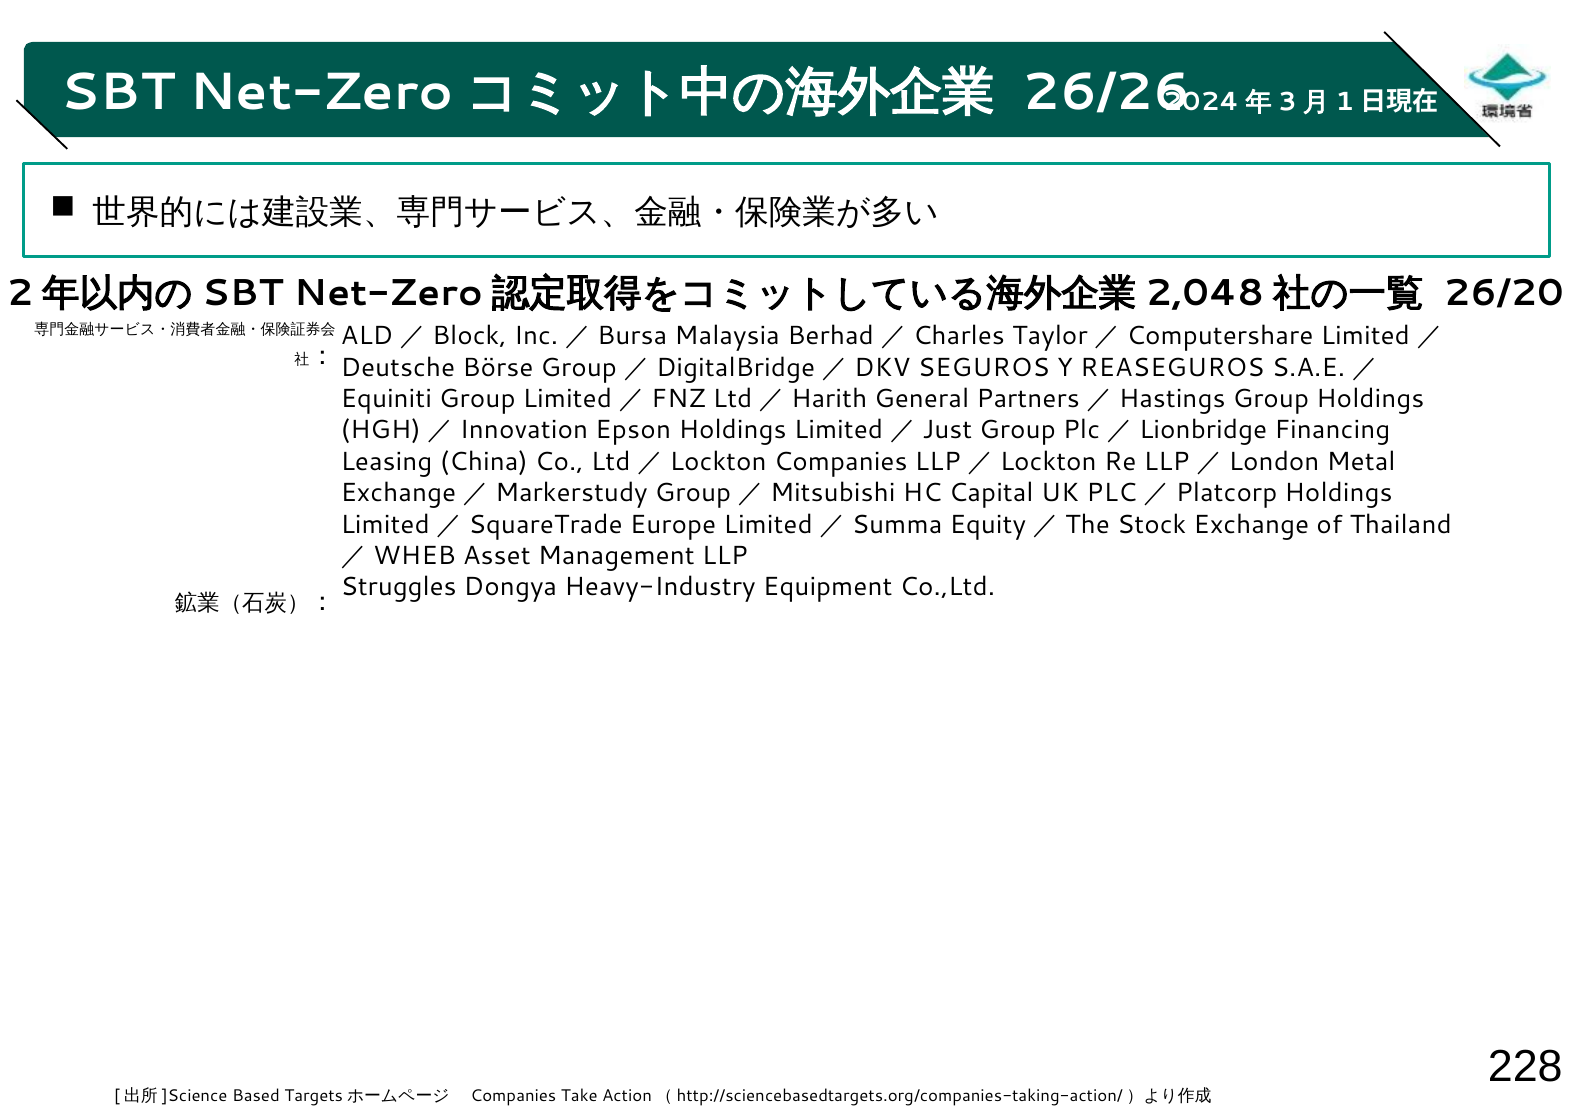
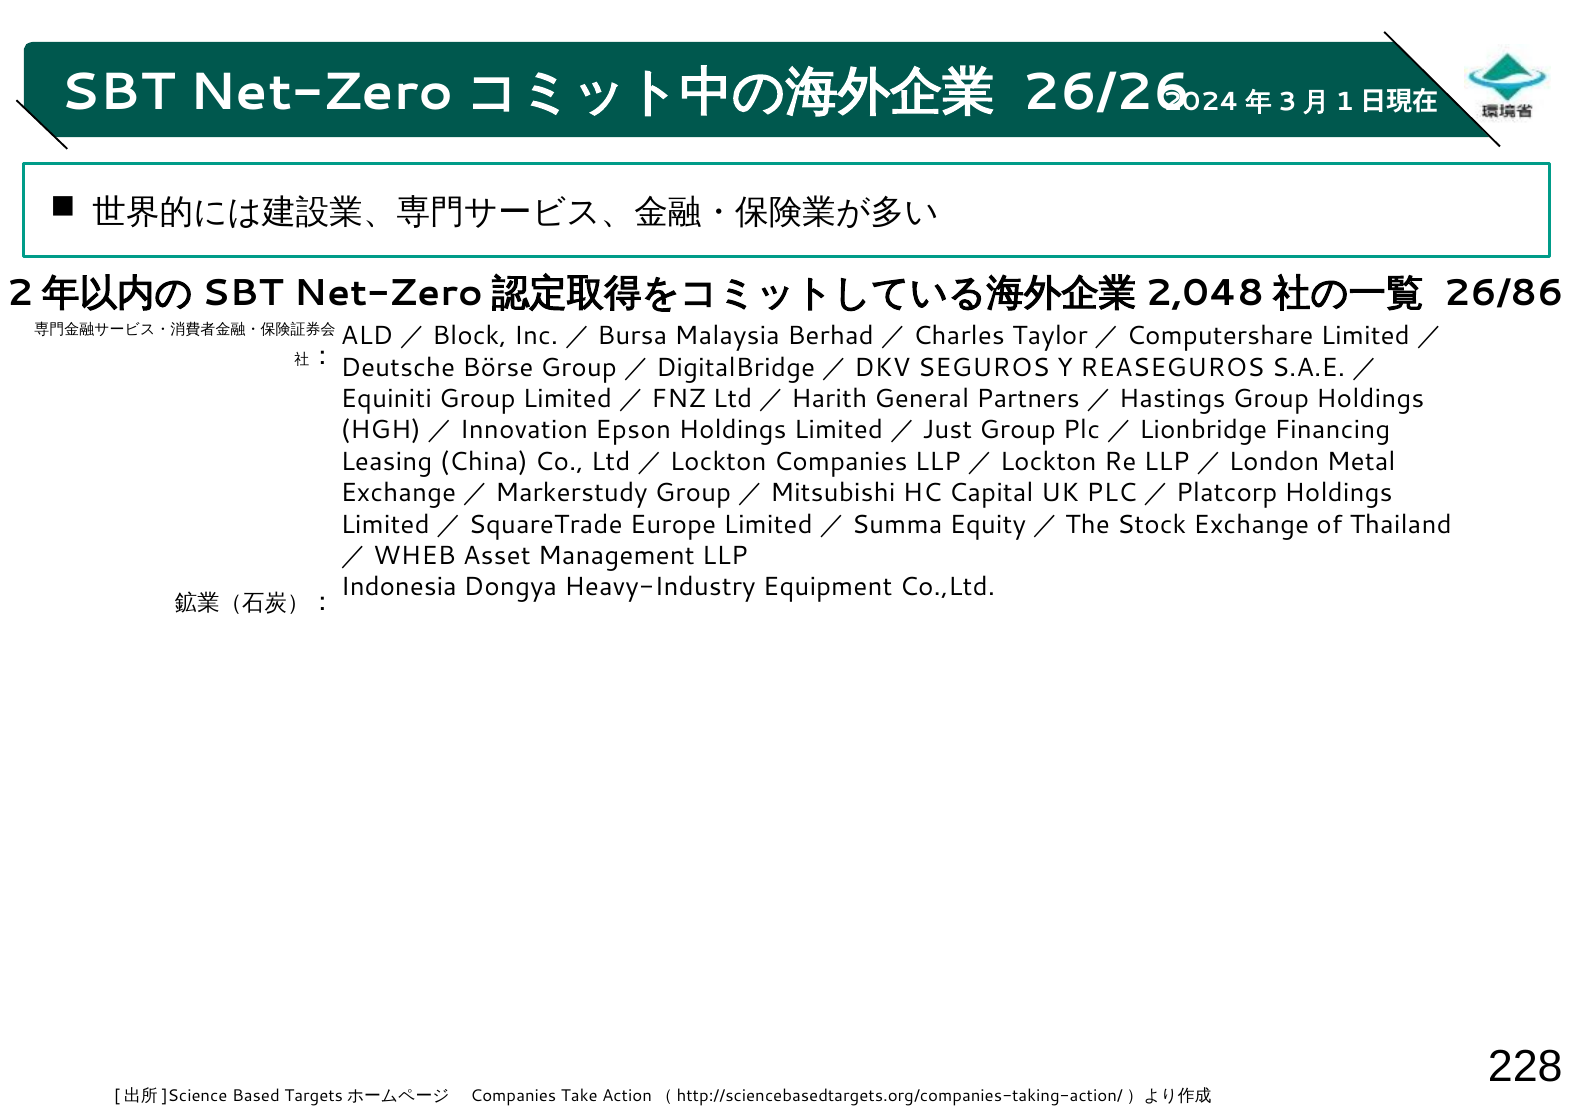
26/20: 26/20 -> 26/86 (1504, 293)
Struggles: Struggles -> Indonesia (399, 587)
